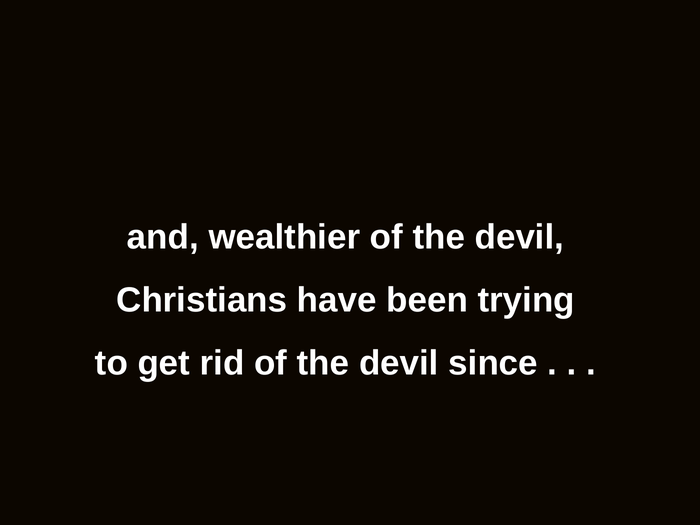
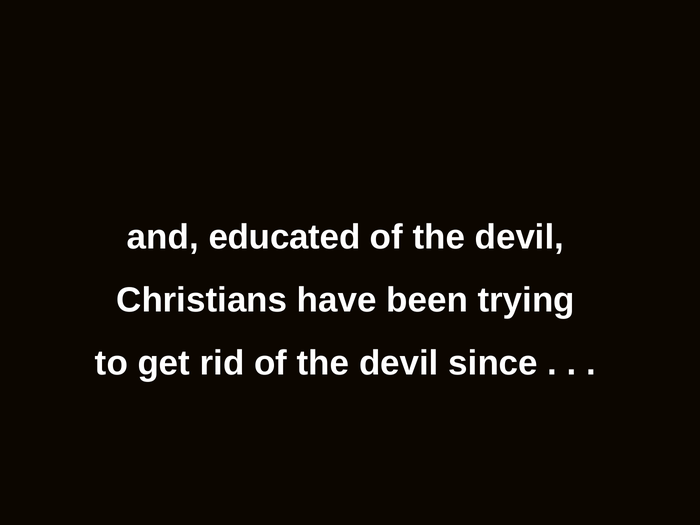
wealthier: wealthier -> educated (284, 237)
